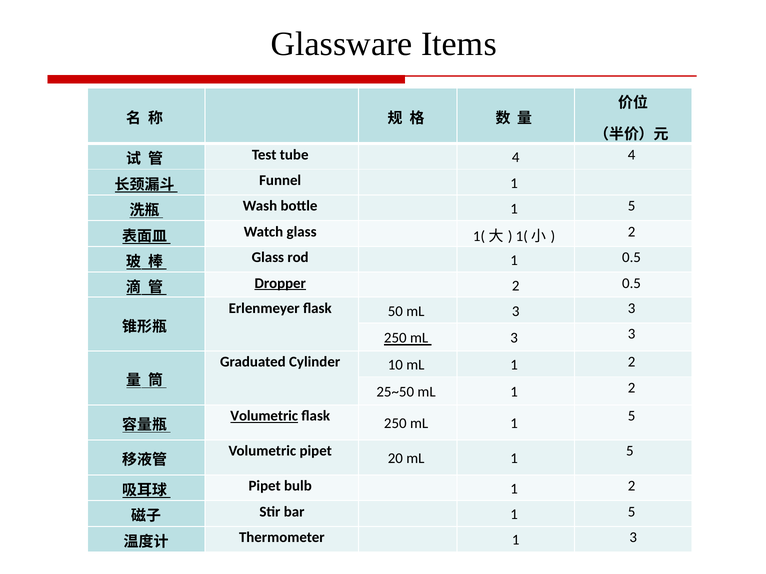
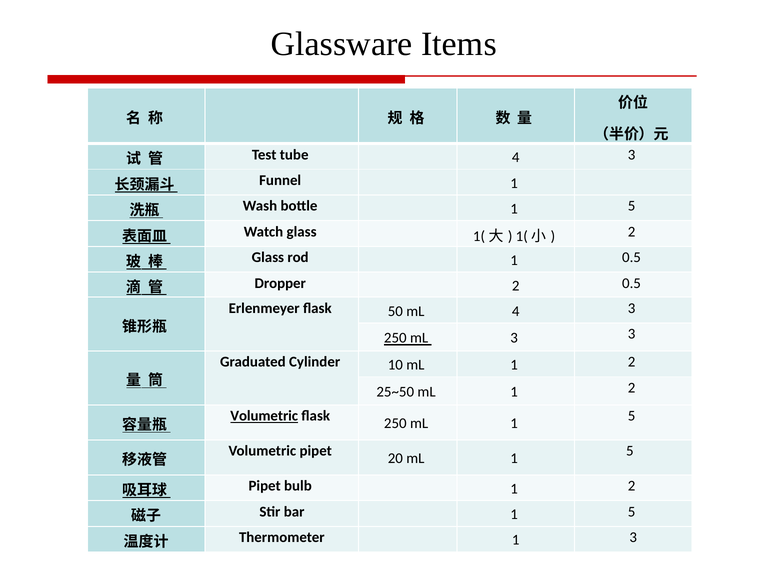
tube 4 4: 4 -> 3 (632, 155)
Dropper underline: present -> none (280, 283)
50 mL 3: 3 -> 4 (516, 311)
